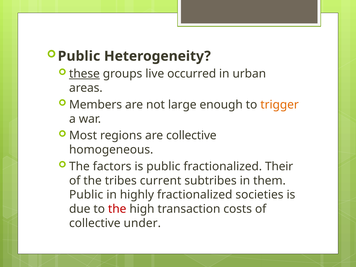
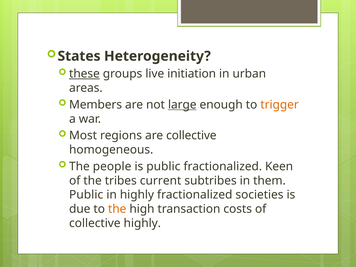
Public: Public -> States (79, 56)
occurred: occurred -> initiation (192, 74)
large underline: none -> present (182, 105)
factors: factors -> people (112, 166)
Their: Their -> Keen (279, 166)
the colour: red -> orange (117, 209)
collective under: under -> highly (142, 223)
